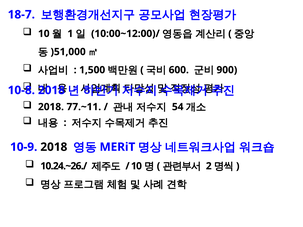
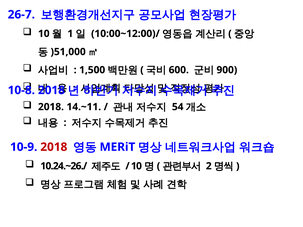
18-7: 18-7 -> 26-7 (21, 15)
77.~11: 77.~11 -> 14.~11 (84, 107)
2018 colour: black -> red (54, 147)
